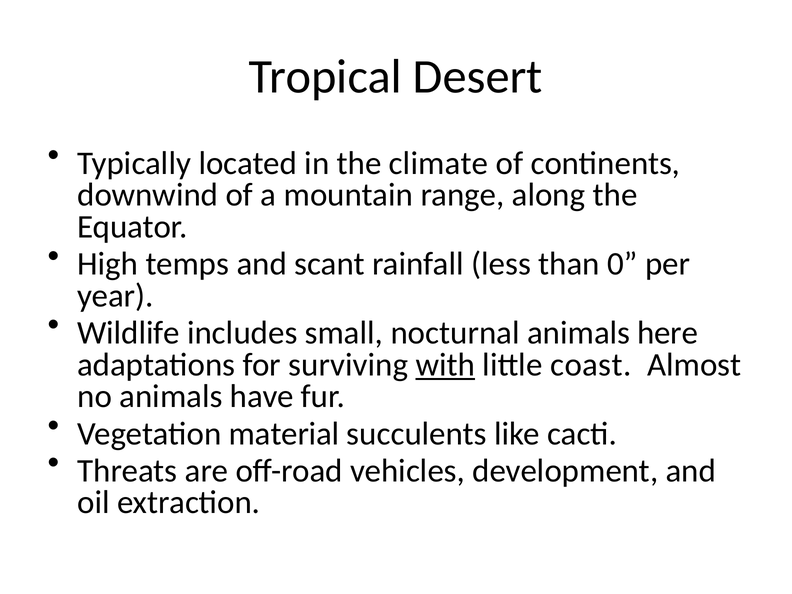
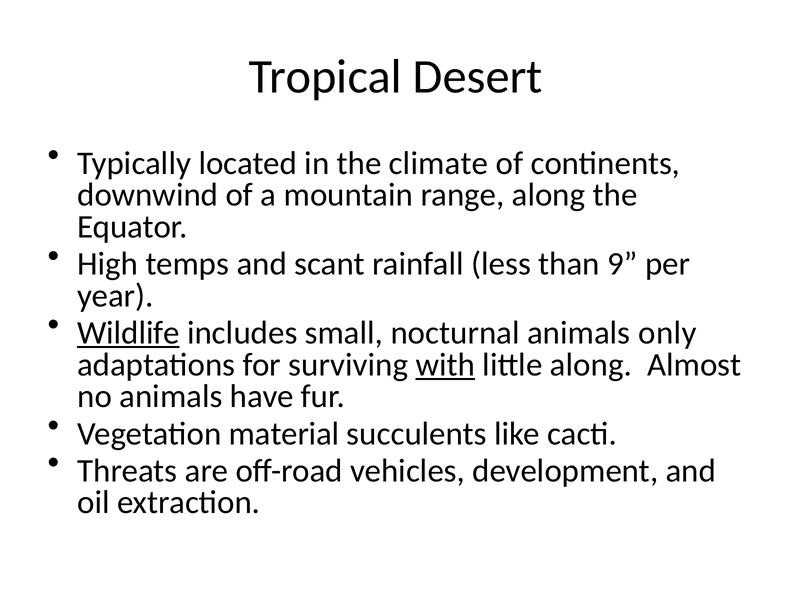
0: 0 -> 9 (622, 264)
Wildlife underline: none -> present (129, 333)
here: here -> only (667, 333)
little coast: coast -> along (591, 365)
